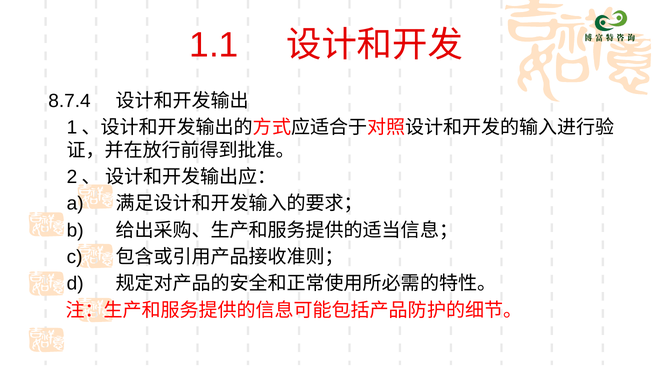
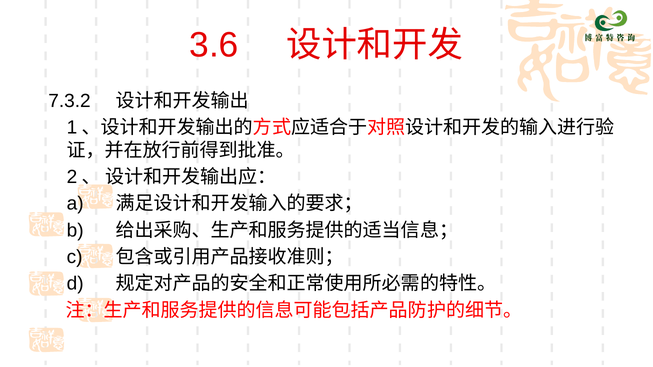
1.1: 1.1 -> 3.6 (214, 45)
8.7.4: 8.7.4 -> 7.3.2 (69, 101)
